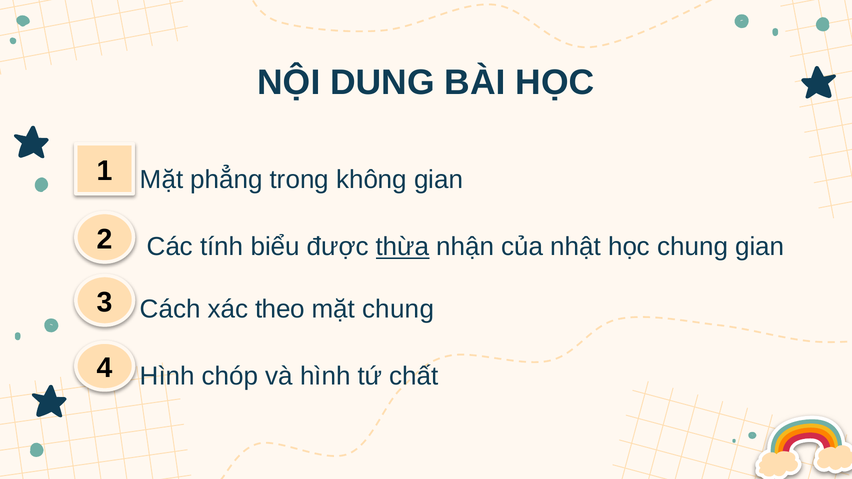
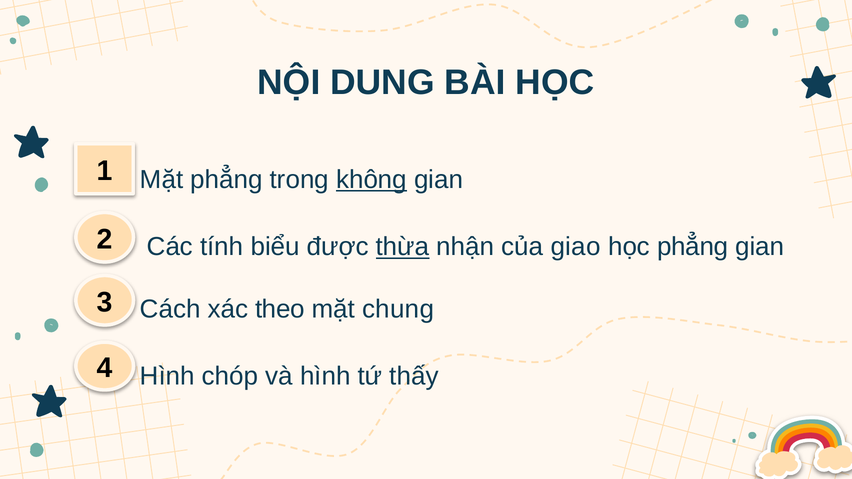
không underline: none -> present (371, 180)
nhật: nhật -> giao (576, 247)
học chung: chung -> phẳng (693, 247)
chất: chất -> thấy (414, 377)
